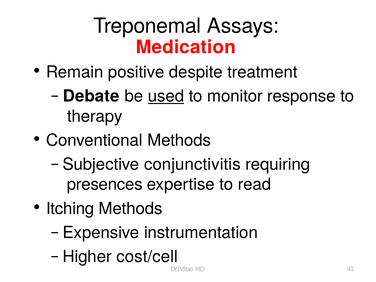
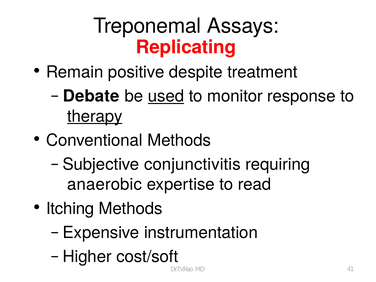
Medication: Medication -> Replicating (186, 47)
therapy underline: none -> present (95, 116)
presences: presences -> anaerobic (105, 184)
cost/cell: cost/cell -> cost/soft (147, 257)
